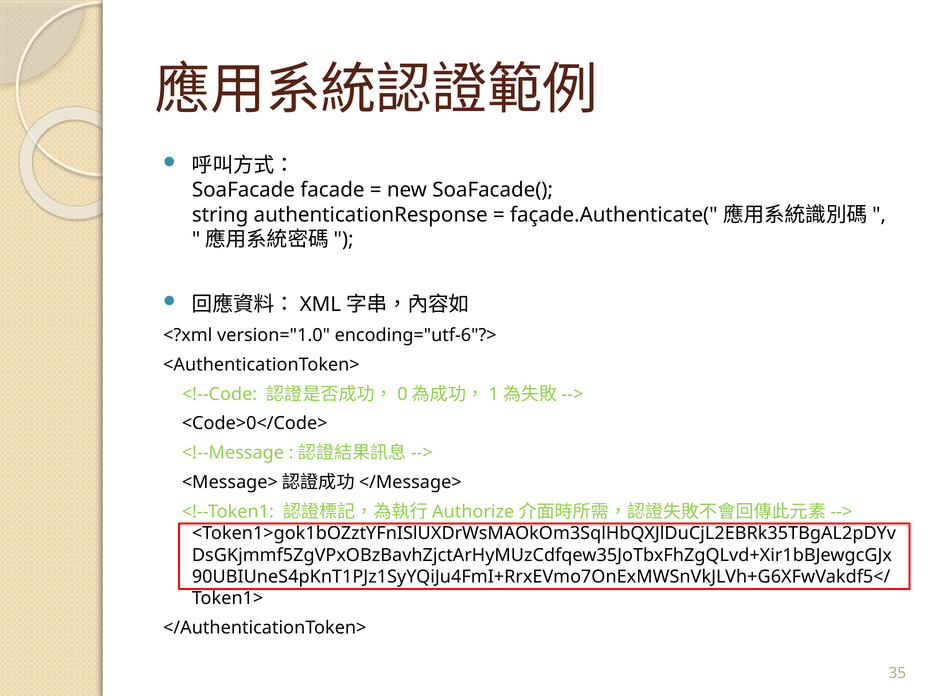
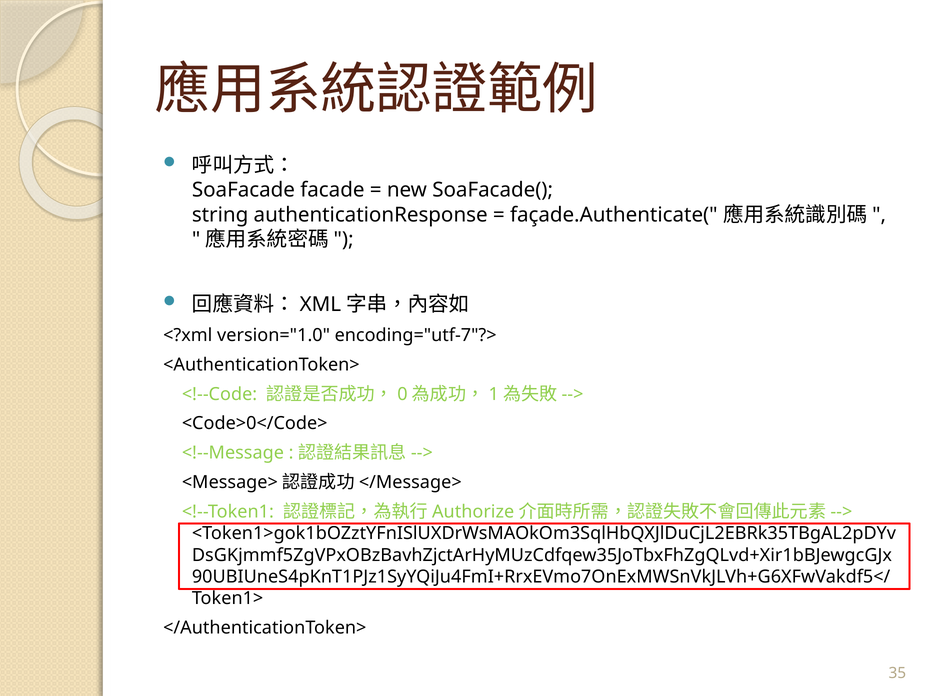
encoding="utf-6"?>: encoding="utf-6"?> -> encoding="utf-7"?> (416, 335)
